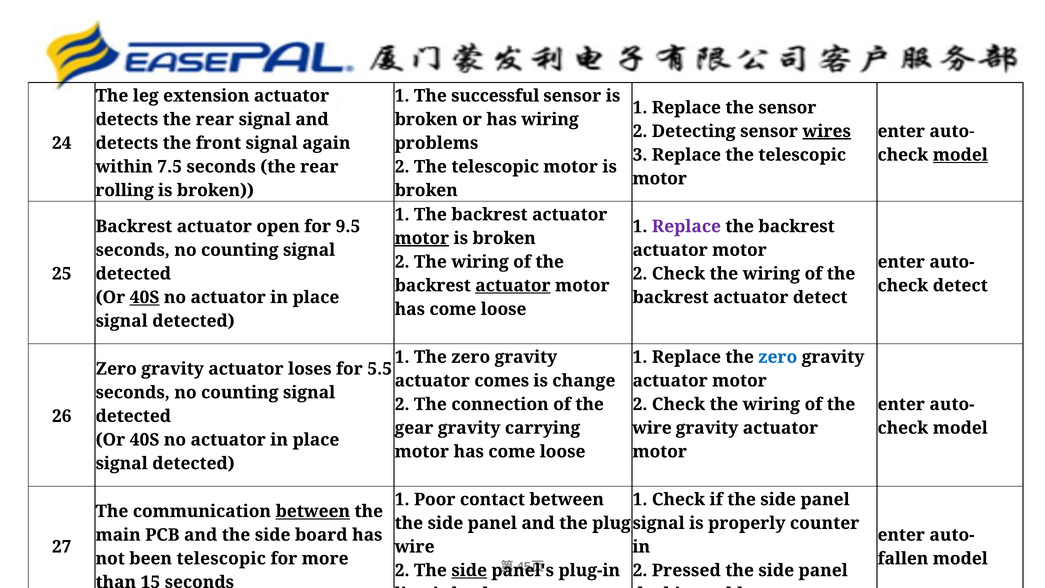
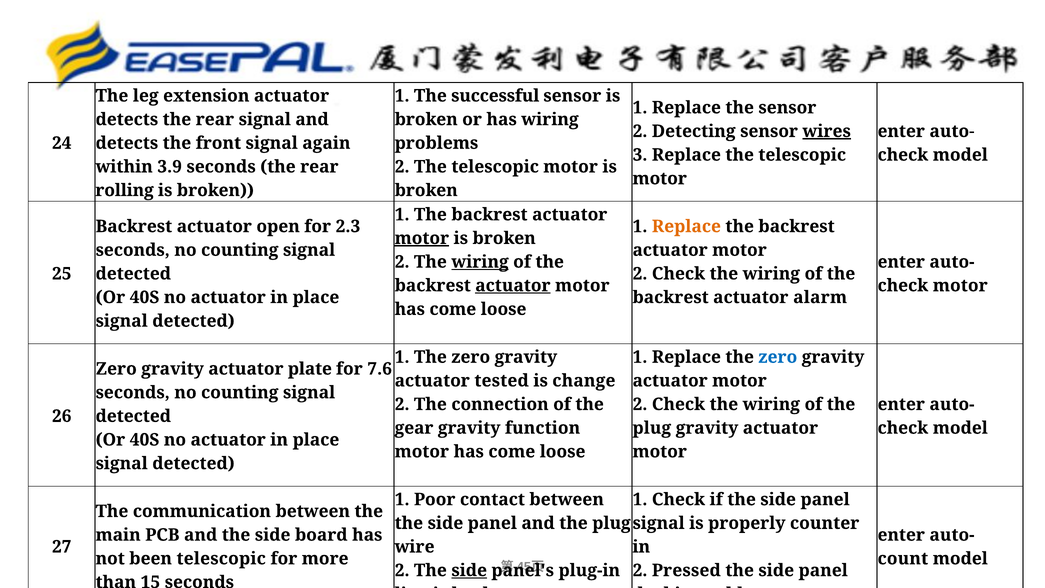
model underline: present -> none (960, 155)
7.5: 7.5 -> 3.9 (170, 167)
9.5: 9.5 -> 2.3 (348, 226)
Replace colour: purple -> orange (686, 226)
wiring underline: none -> present (480, 262)
check detect: detect -> motor (960, 285)
40S underline: present -> none (145, 297)
actuator detect: detect -> alarm (820, 297)
loses: loses -> plate (310, 369)
5.5: 5.5 -> 7.6 (380, 369)
comes: comes -> tested (502, 381)
carrying: carrying -> function (543, 428)
wire: wire -> plug (652, 428)
between underline: present -> none (313, 511)
fallen: fallen -> count (903, 558)
